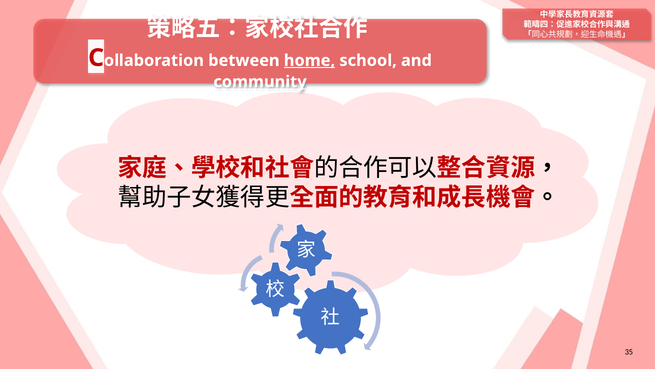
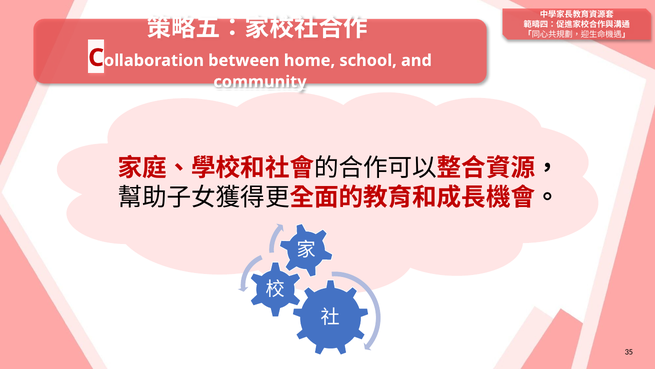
home underline: present -> none (309, 60)
